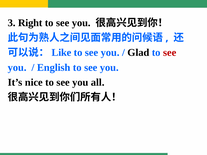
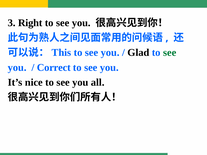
Like: Like -> This (61, 53)
see colour: red -> green (170, 53)
English: English -> Correct (54, 68)
